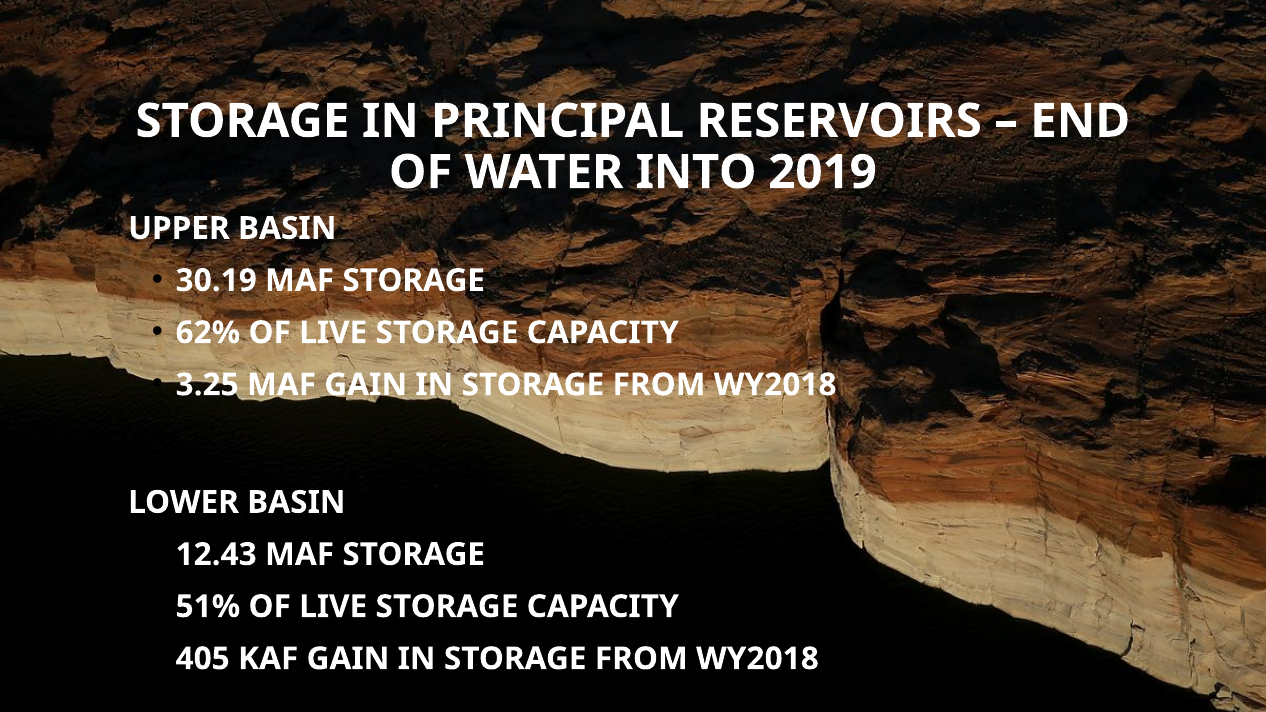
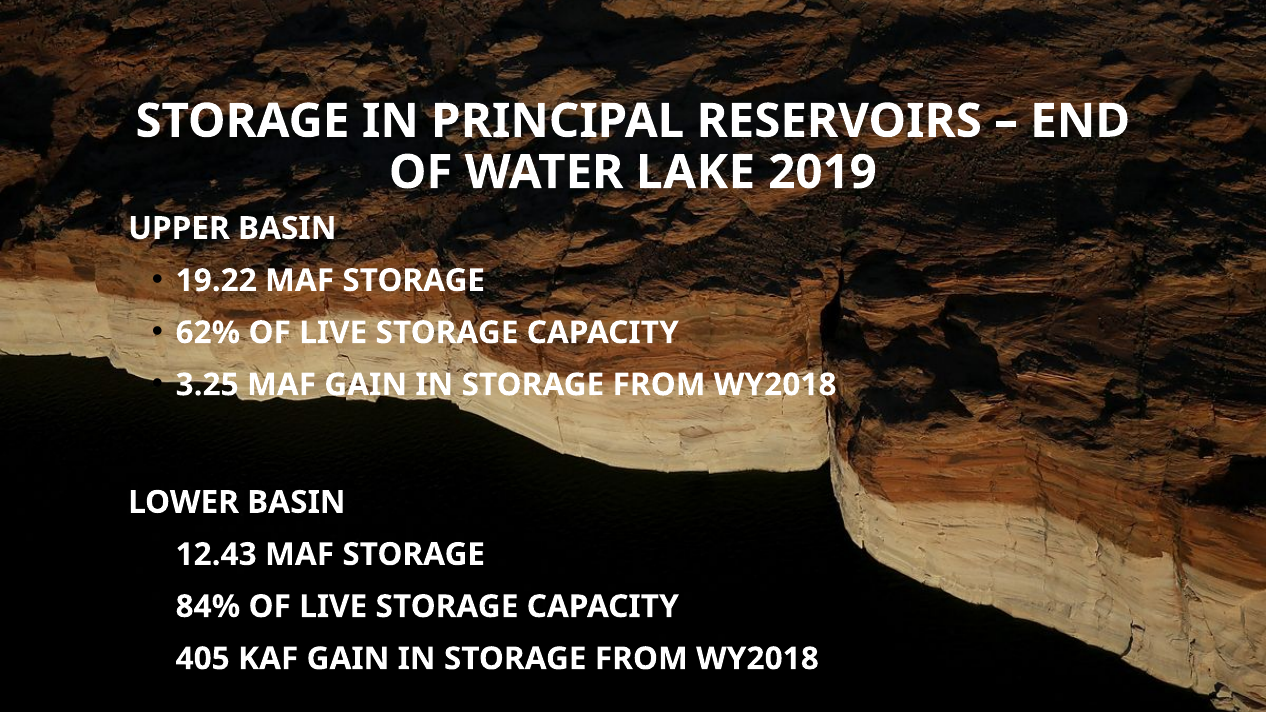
INTO: INTO -> LAKE (696, 172)
30.19: 30.19 -> 19.22 (216, 281)
51%: 51% -> 84% (208, 607)
